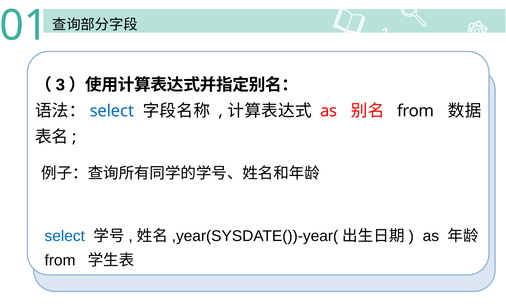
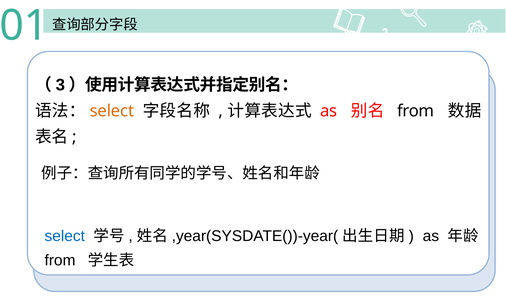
select colour: blue -> orange (112, 111)
